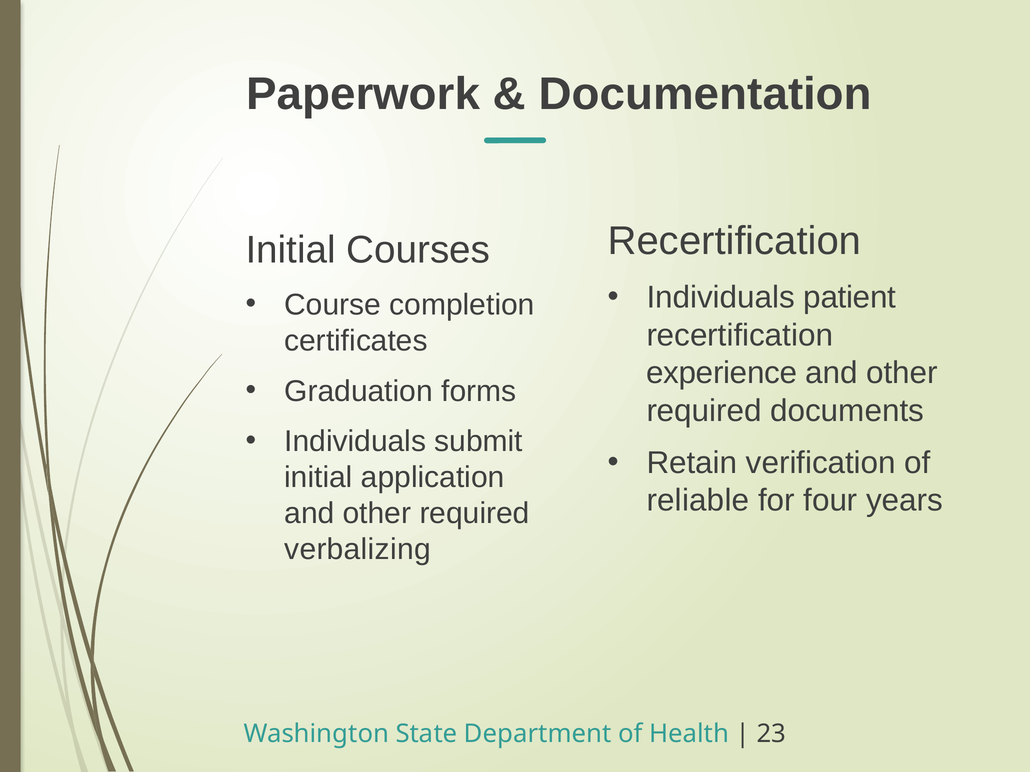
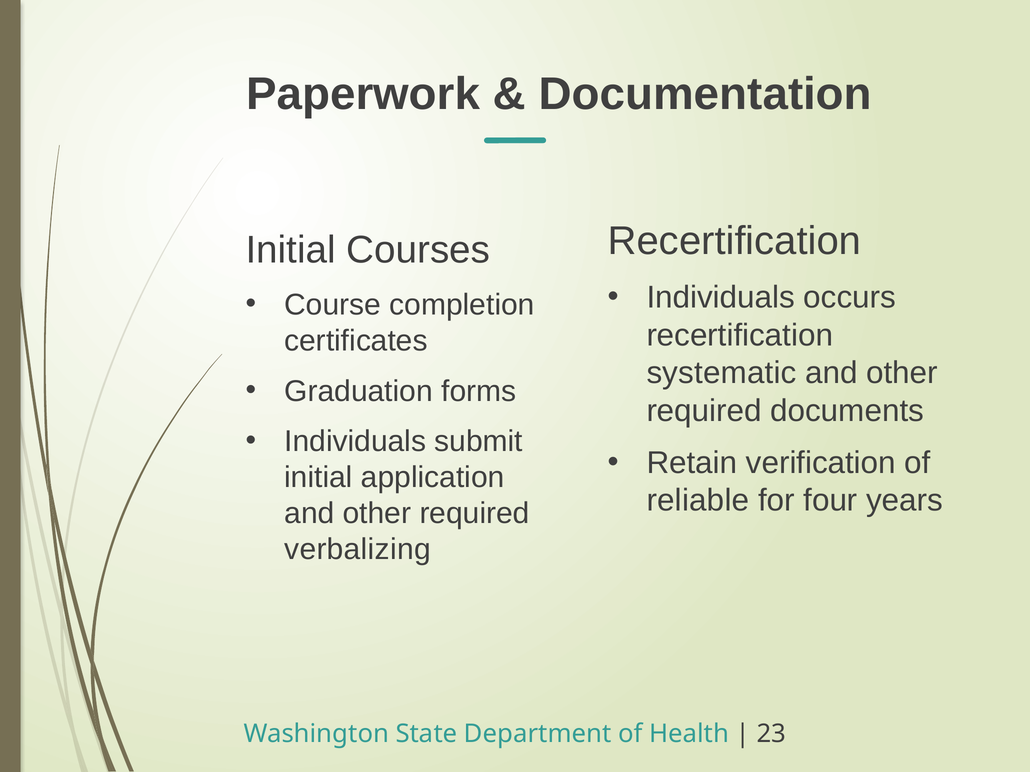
patient: patient -> occurs (850, 298)
experience: experience -> systematic (722, 373)
